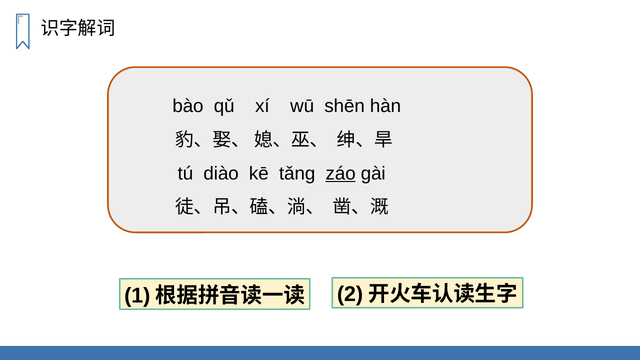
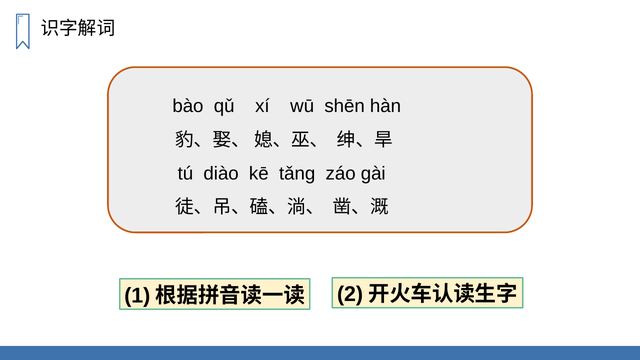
záo underline: present -> none (341, 173)
